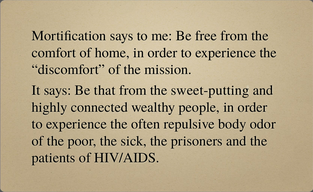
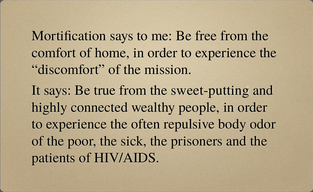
that: that -> true (105, 91)
